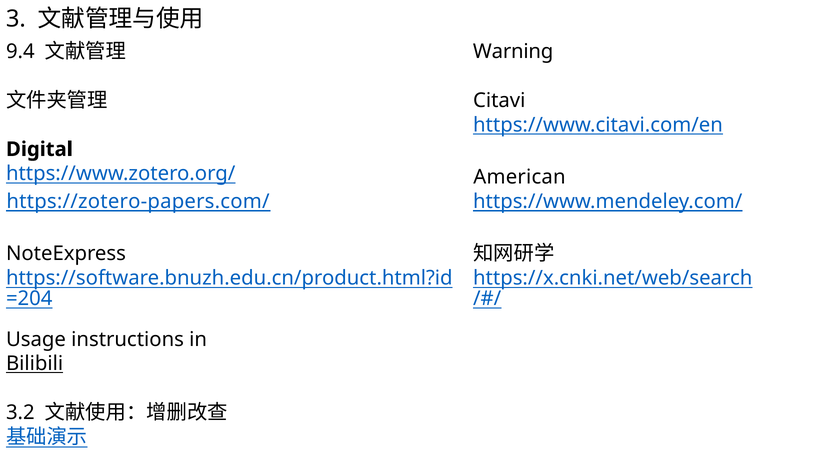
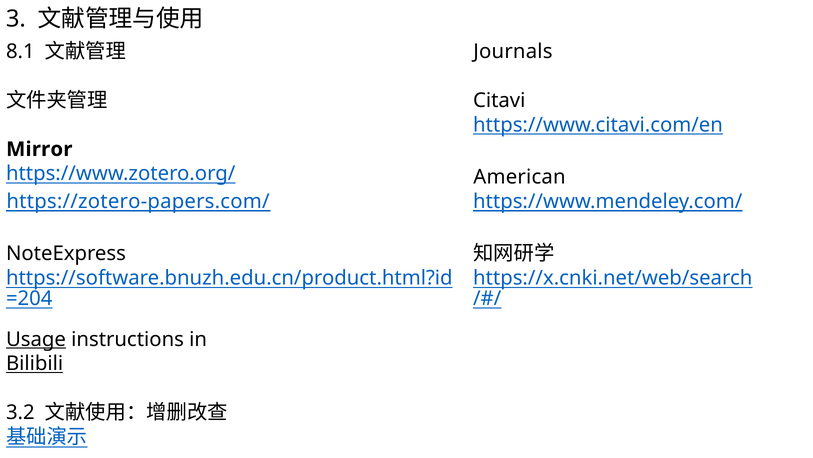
9.4: 9.4 -> 8.1 (20, 51)
Warning: Warning -> Journals (513, 51)
Digital: Digital -> Mirror (39, 149)
Usage underline: none -> present (36, 339)
